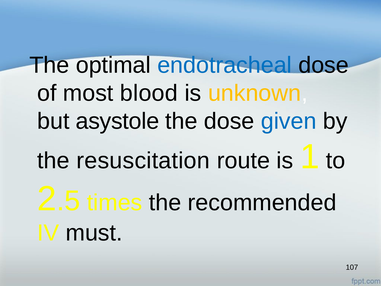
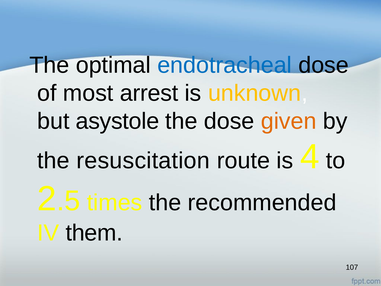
blood: blood -> arrest (149, 93)
given colour: blue -> orange (289, 121)
1: 1 -> 4 (310, 157)
must: must -> them (94, 233)
